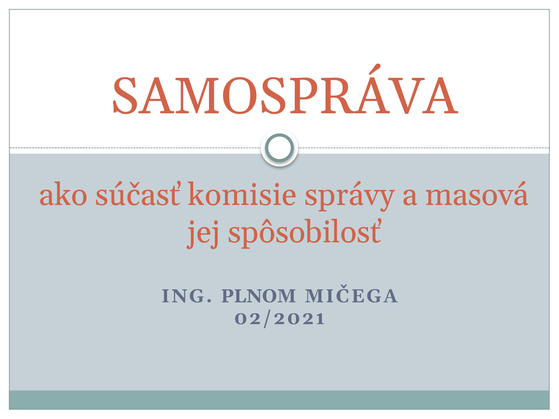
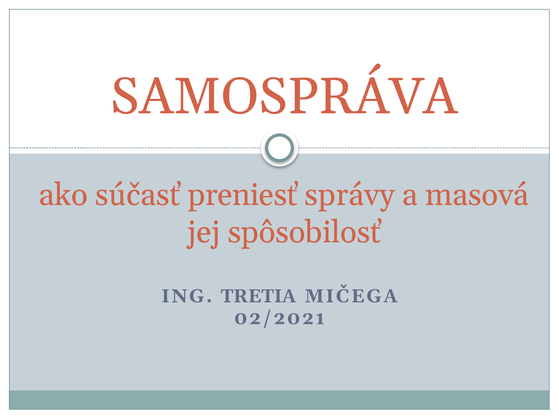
komisie: komisie -> preniesť (243, 195)
PLNOM: PLNOM -> TRETIA (258, 296)
